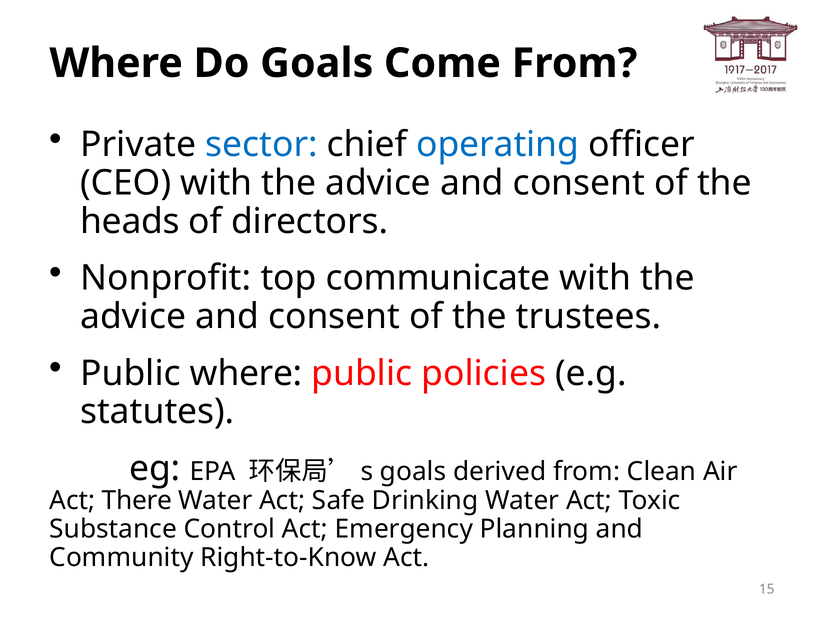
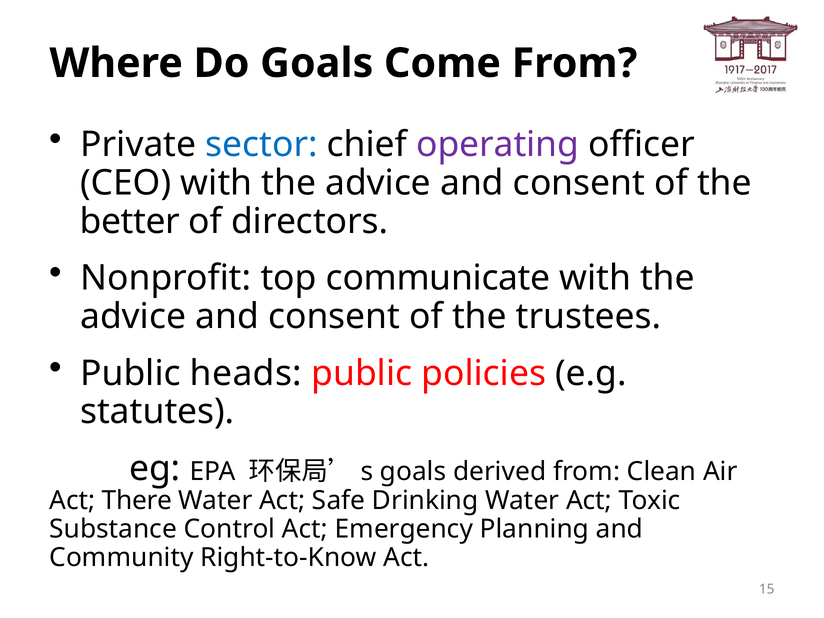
operating colour: blue -> purple (498, 145)
heads: heads -> better (130, 221)
Public where: where -> heads (246, 373)
